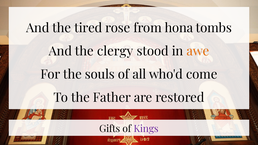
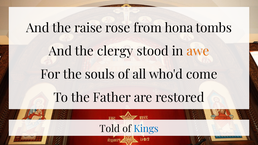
tired: tired -> raise (88, 28)
Gifts: Gifts -> Told (110, 129)
Kings colour: purple -> blue (146, 129)
